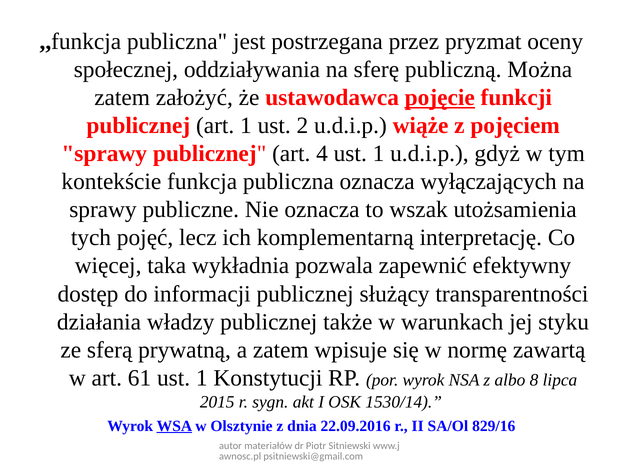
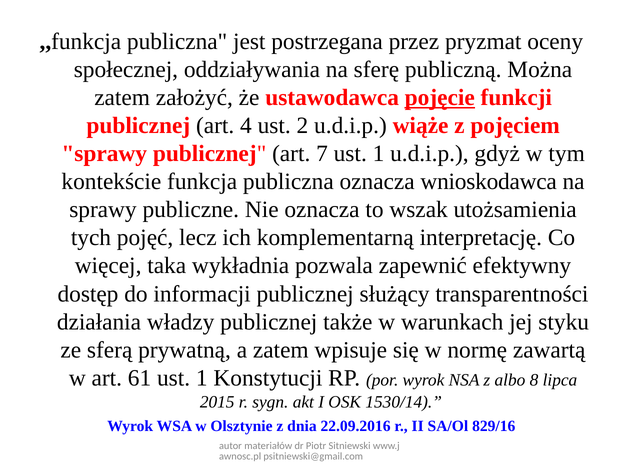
art 1: 1 -> 4 (246, 126)
4: 4 -> 7 (322, 154)
wyłączających: wyłączających -> wnioskodawca (489, 182)
WSA underline: present -> none (174, 426)
